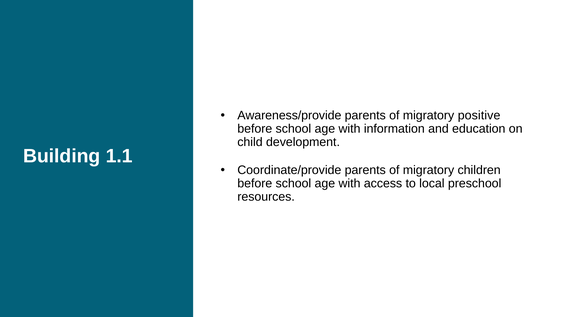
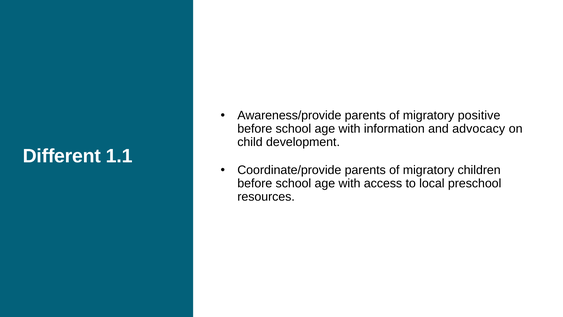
education: education -> advocacy (479, 129)
Building: Building -> Different (62, 156)
